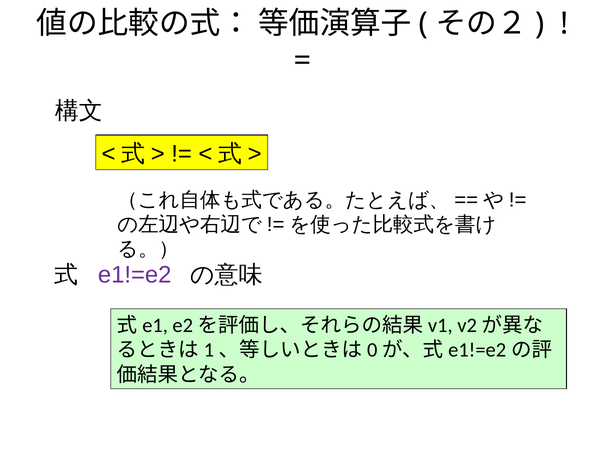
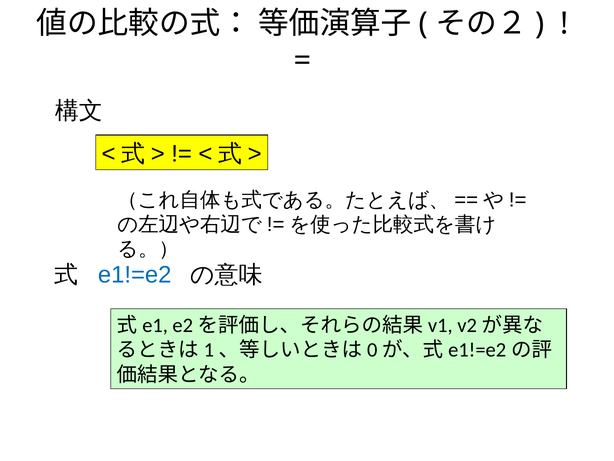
e1!=e2 colour: purple -> blue (135, 275)
